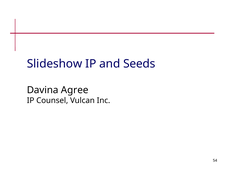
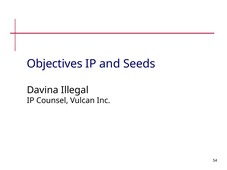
Slideshow: Slideshow -> Objectives (55, 64)
Agree: Agree -> Illegal (75, 90)
